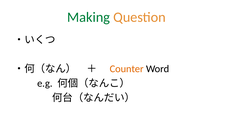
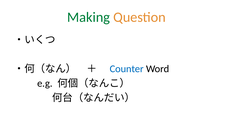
Counter colour: orange -> blue (127, 69)
